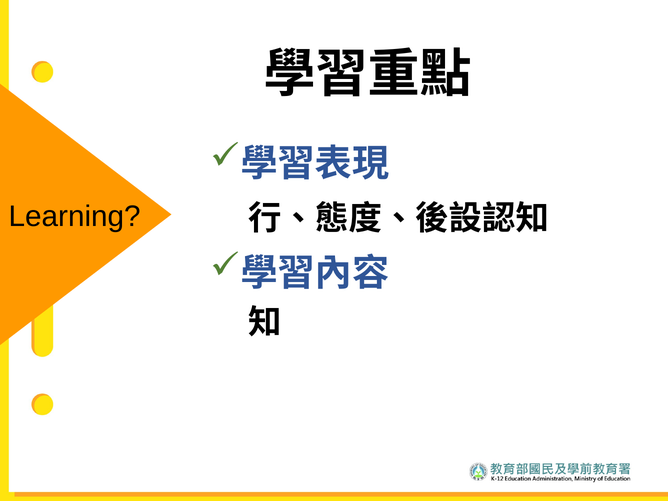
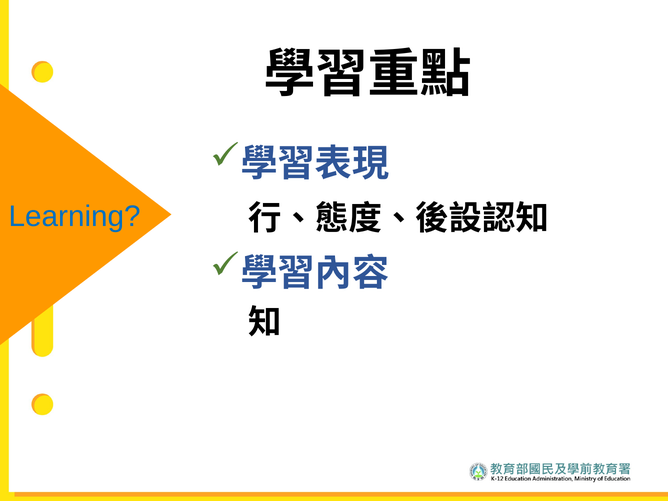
Learning colour: black -> blue (75, 216)
